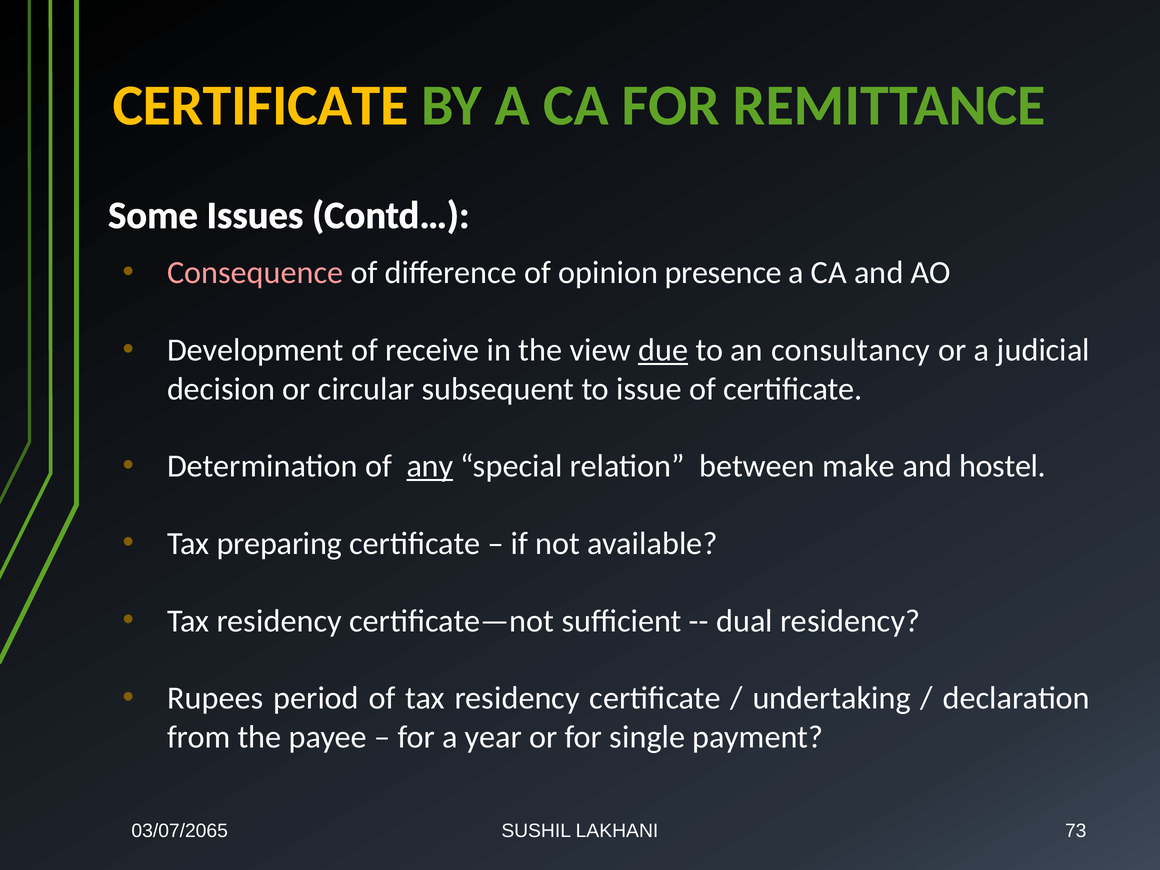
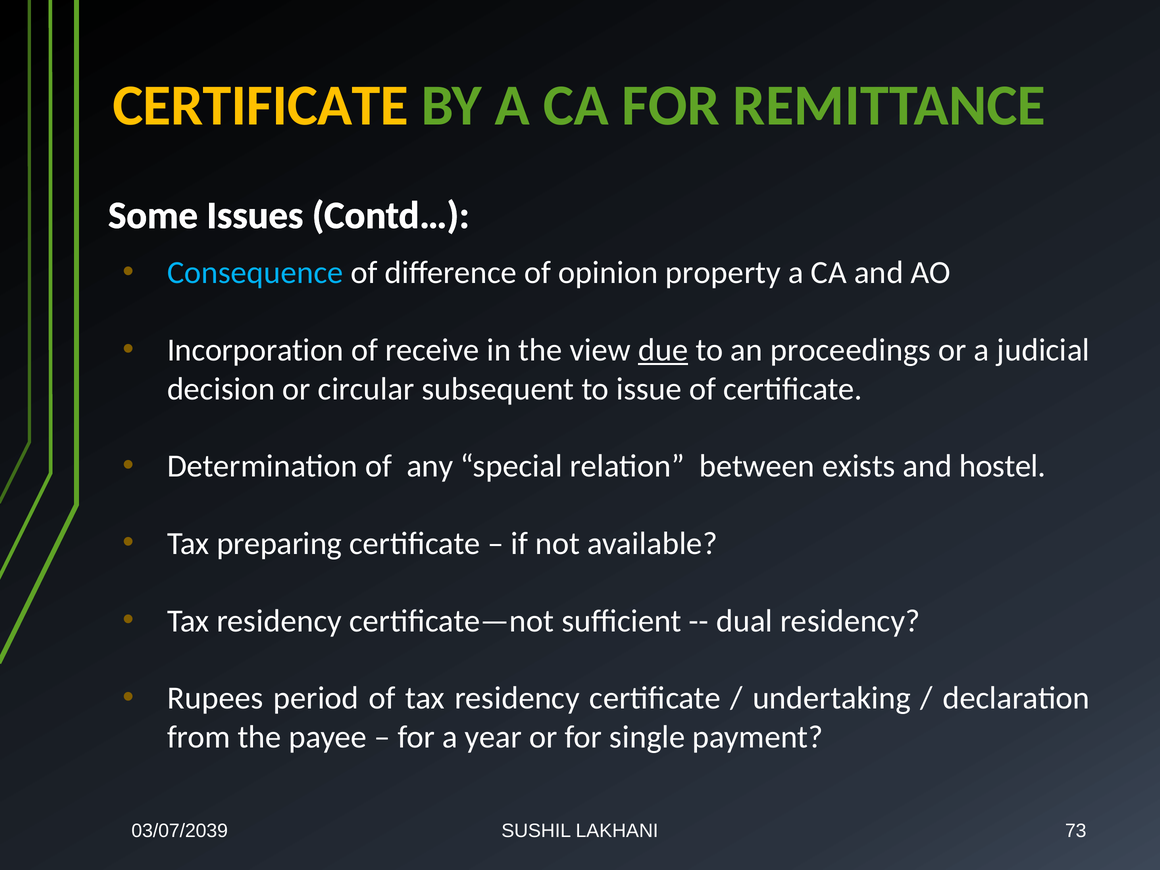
Consequence colour: pink -> light blue (255, 273)
presence: presence -> property (723, 273)
Development: Development -> Incorporation (255, 350)
consultancy: consultancy -> proceedings (851, 350)
any underline: present -> none (430, 466)
make: make -> exists (859, 466)
03/07/2065: 03/07/2065 -> 03/07/2039 (180, 831)
